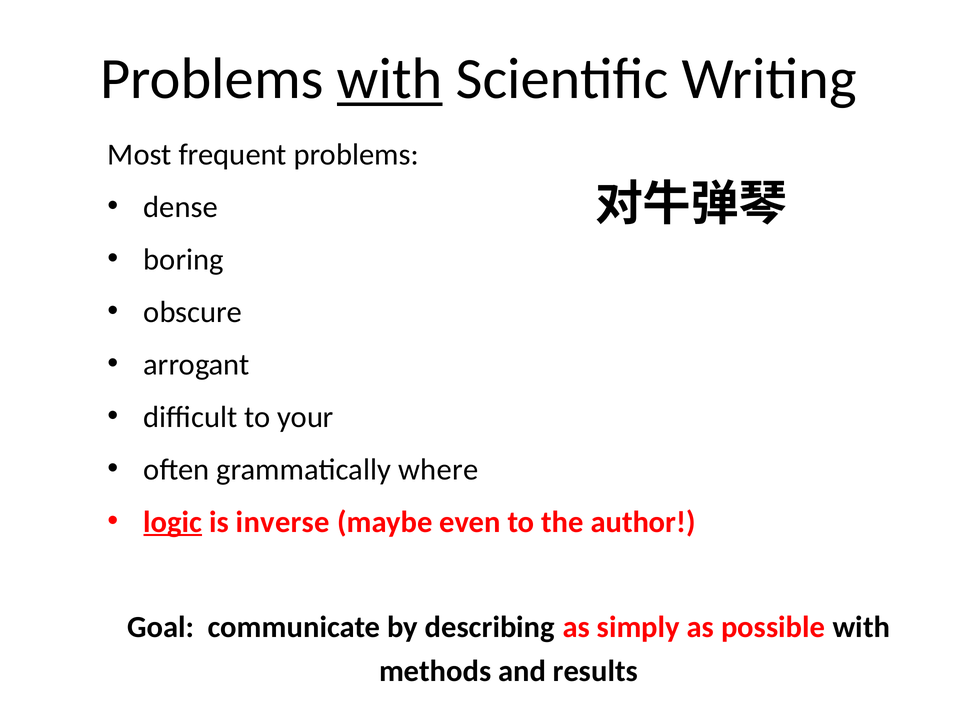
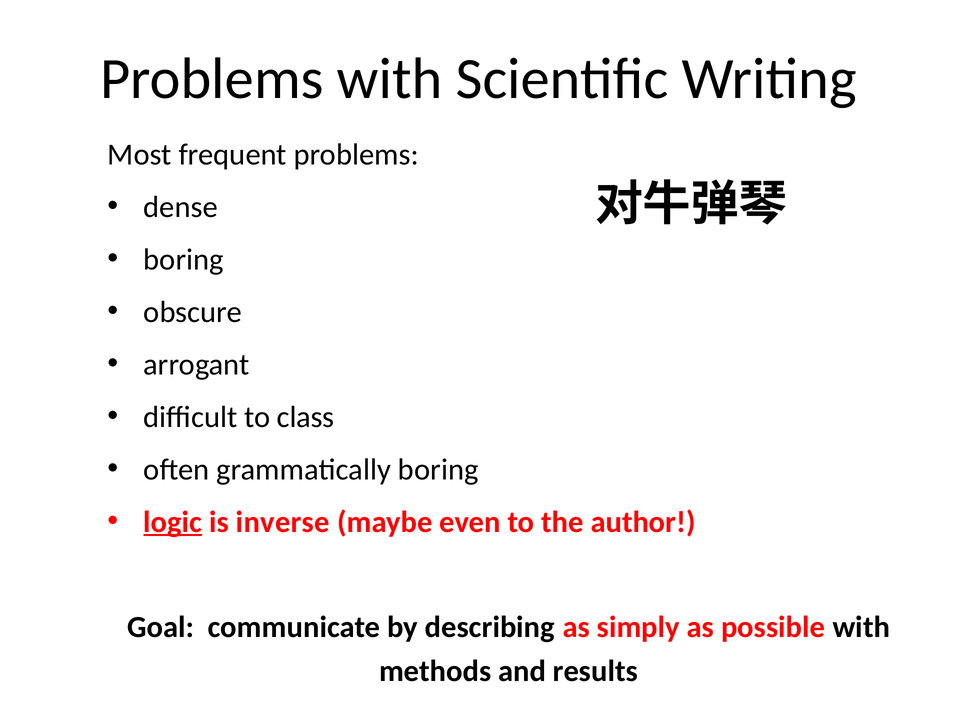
with underline: present -> none (390, 79)
your: your -> class (306, 417)
grammatically where: where -> boring (438, 470)
